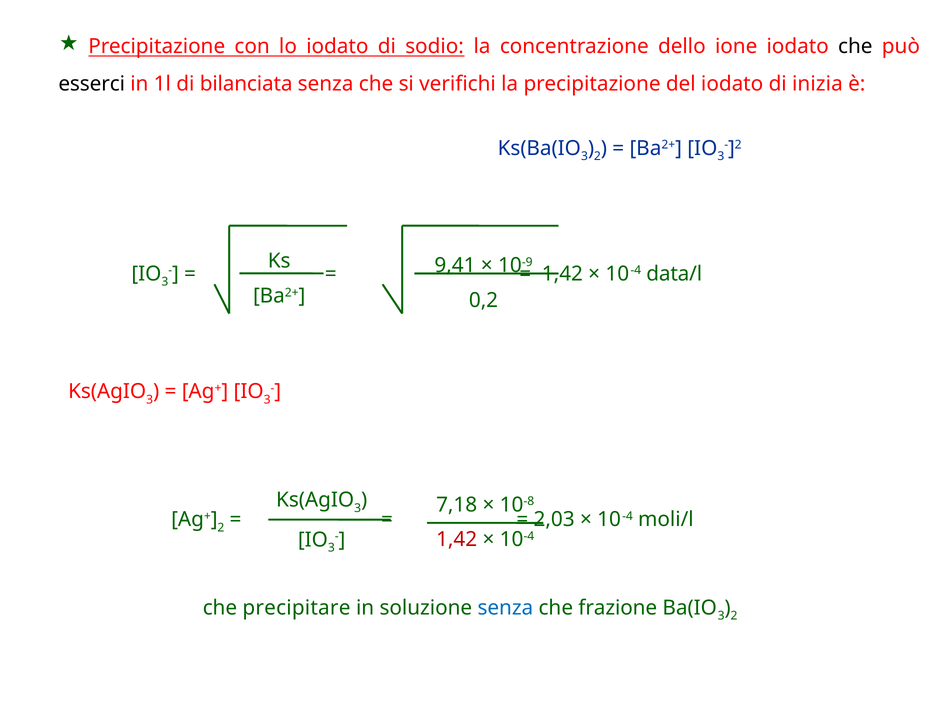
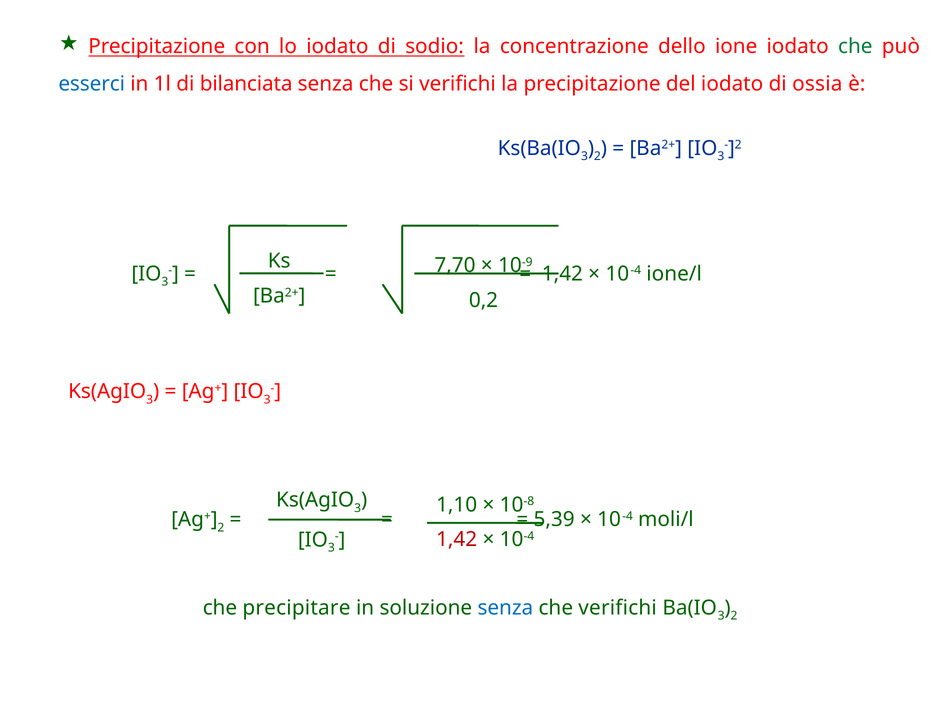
che colour: black -> green (855, 46)
esserci colour: black -> blue (92, 84)
inizia: inizia -> ossia (817, 84)
9,41: 9,41 -> 7,70 (455, 265)
data/l: data/l -> ione/l (674, 274)
7,18: 7,18 -> 1,10 (457, 504)
2,03: 2,03 -> 5,39 (554, 519)
che frazione: frazione -> verifichi (618, 607)
